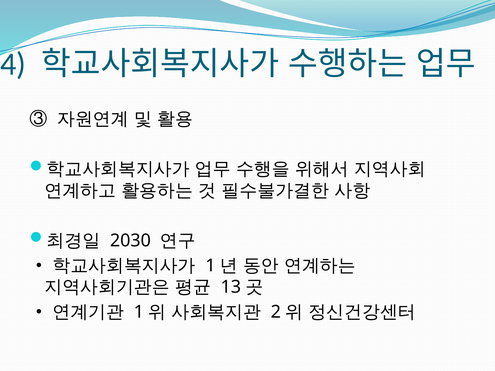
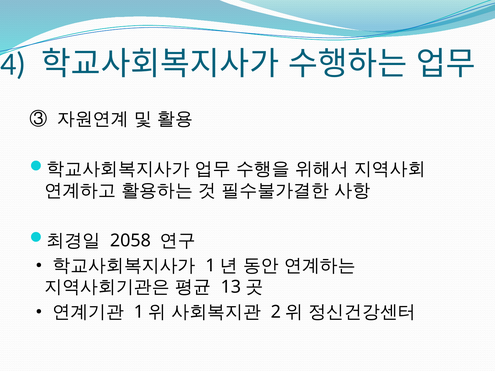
2030: 2030 -> 2058 (130, 241)
